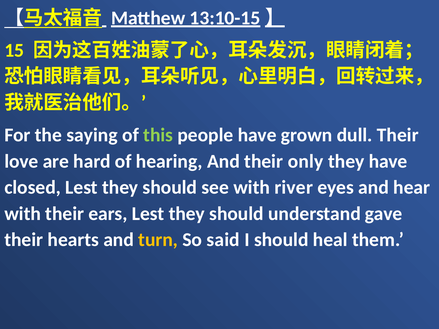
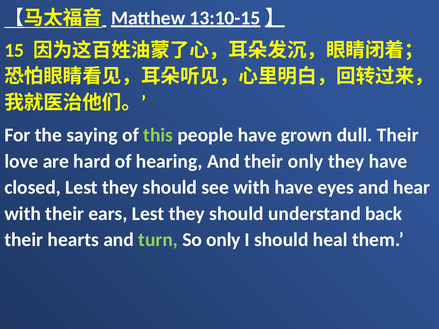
with river: river -> have (294, 188)
gave: gave -> back (384, 214)
turn colour: yellow -> light green (158, 240)
So said: said -> only (223, 240)
